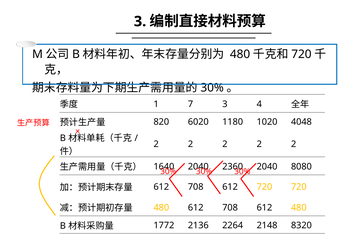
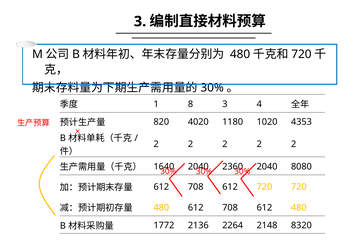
7: 7 -> 8 (190, 104)
6020: 6020 -> 4020 (198, 122)
4048: 4048 -> 4353 (301, 122)
